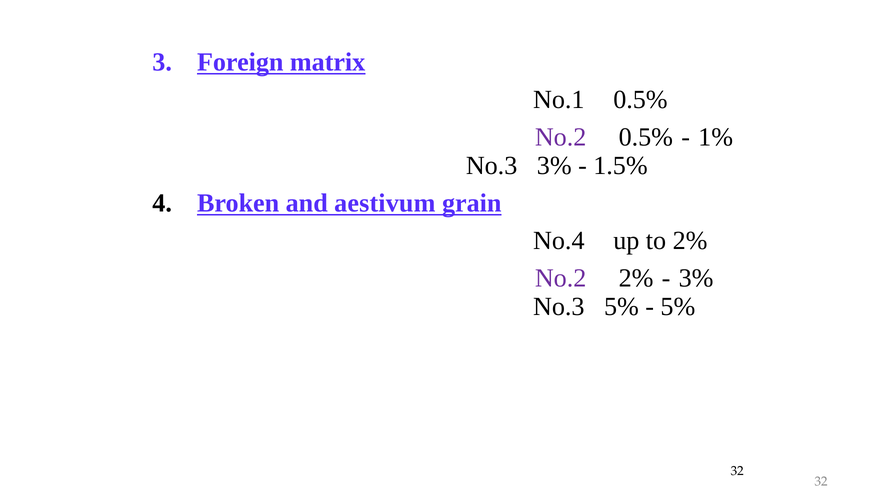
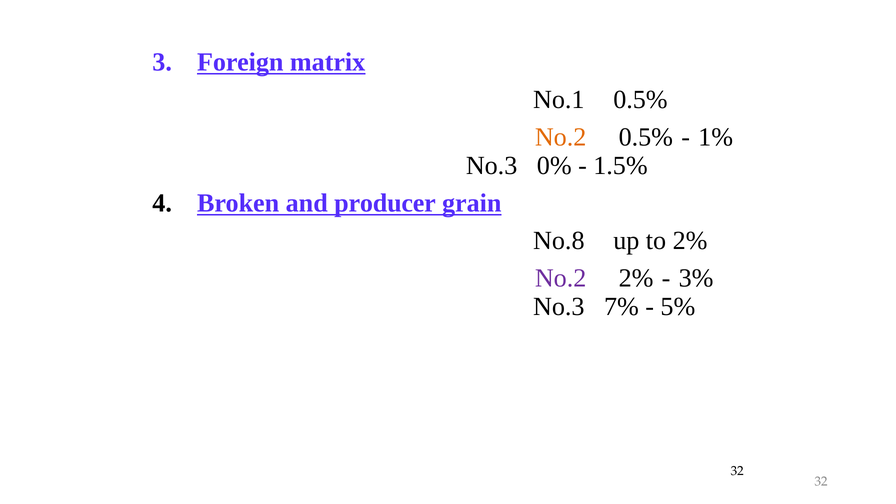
No.2 colour: purple -> orange (561, 137)
No.3 3%: 3% -> 0% (554, 165)
aestivum: aestivum -> producer (385, 203)
No.4: No.4 -> No.8 (559, 241)
No.3 5%: 5% -> 7% (621, 306)
